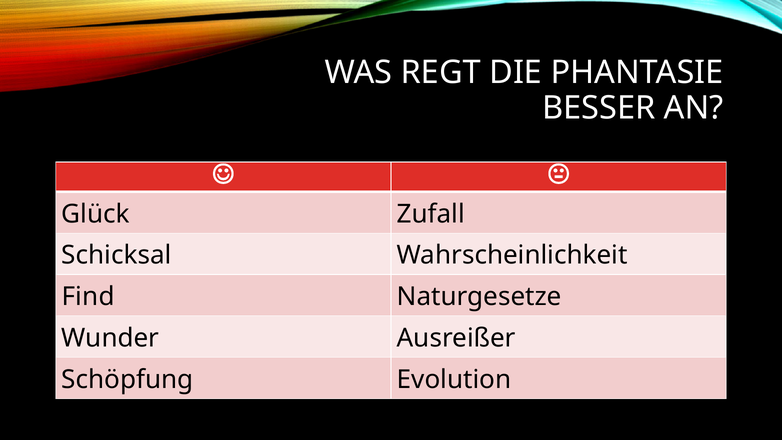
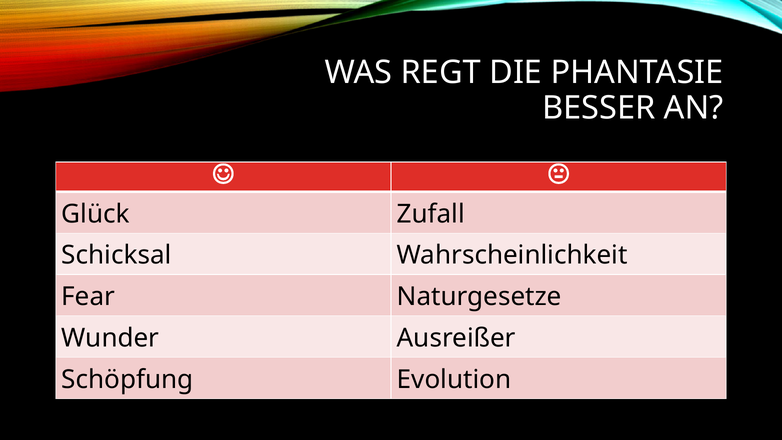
Find: Find -> Fear (88, 297)
